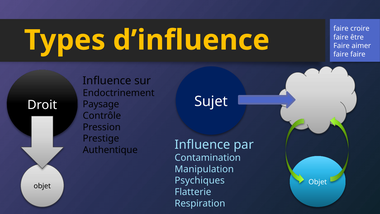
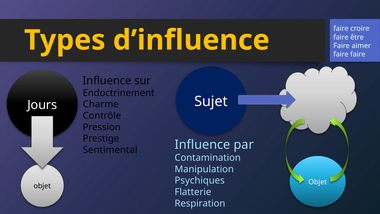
Droit: Droit -> Jours (42, 105)
Paysage: Paysage -> Charme (101, 104)
Authentique: Authentique -> Sentimental (110, 150)
